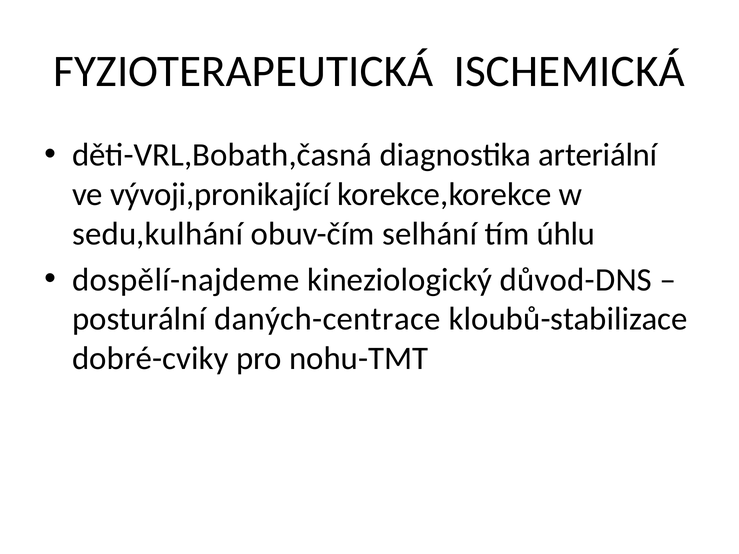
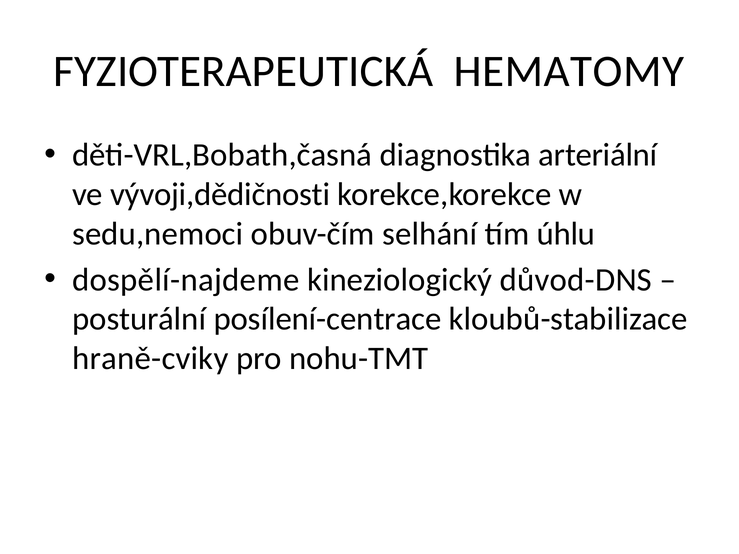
ISCHEMICKÁ: ISCHEMICKÁ -> HEMATOMY (569, 72)
vývoji,pronikající: vývoji,pronikající -> vývoji,dědičnosti (220, 194)
sedu,kulhání: sedu,kulhání -> sedu,nemoci (158, 234)
daných-centrace: daných-centrace -> posílení-centrace (328, 319)
dobré-cviky: dobré-cviky -> hraně-cviky (150, 359)
